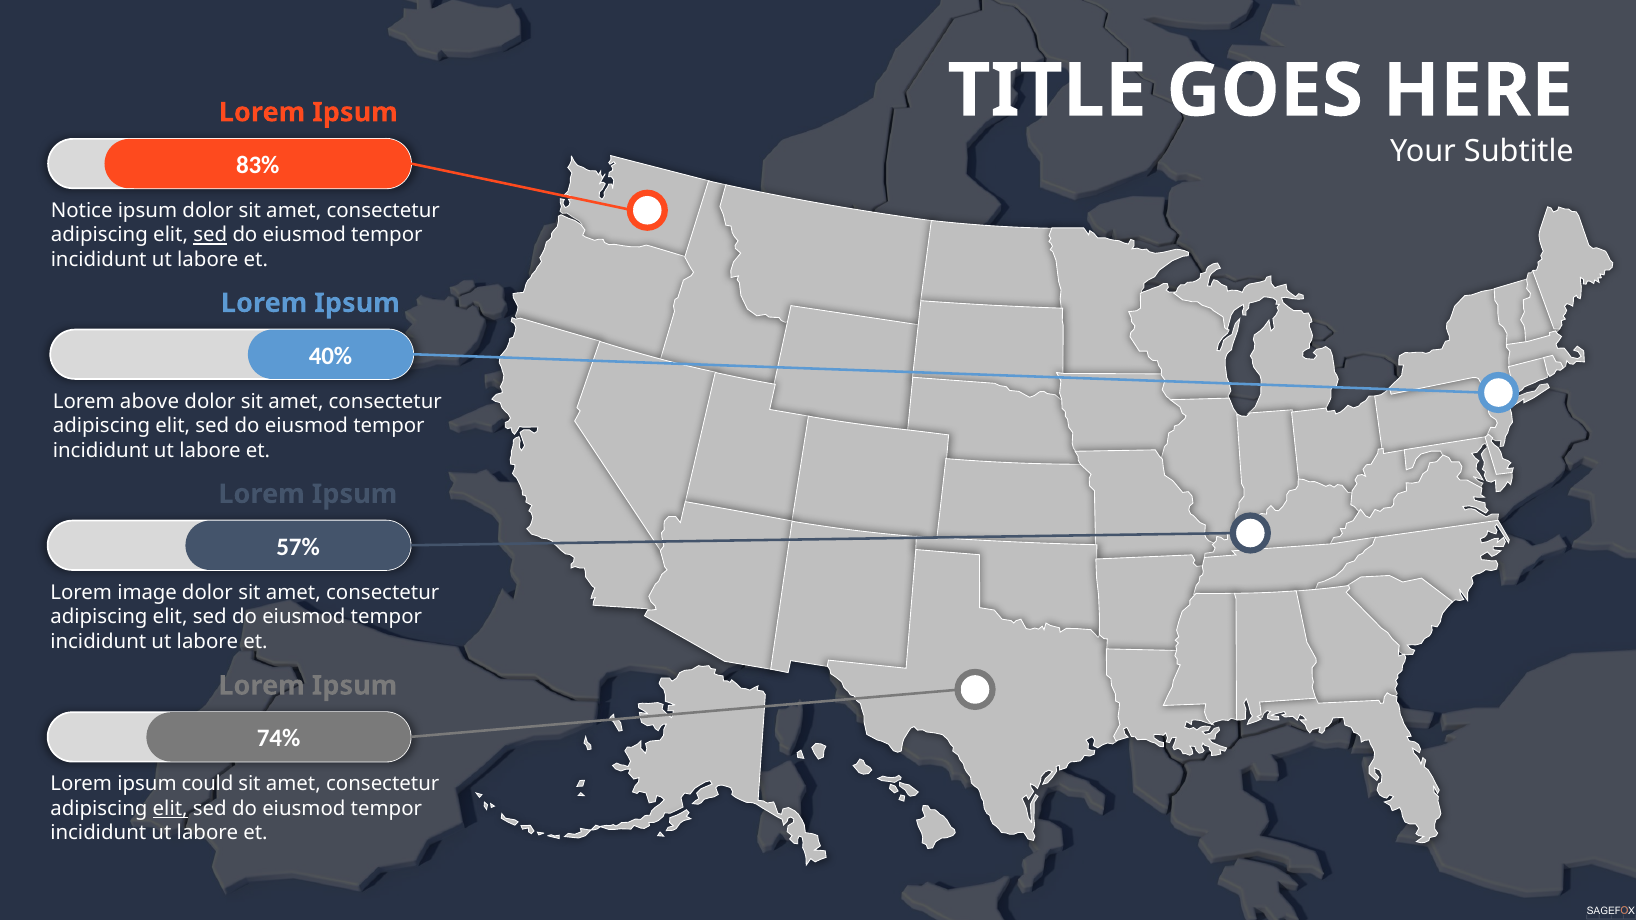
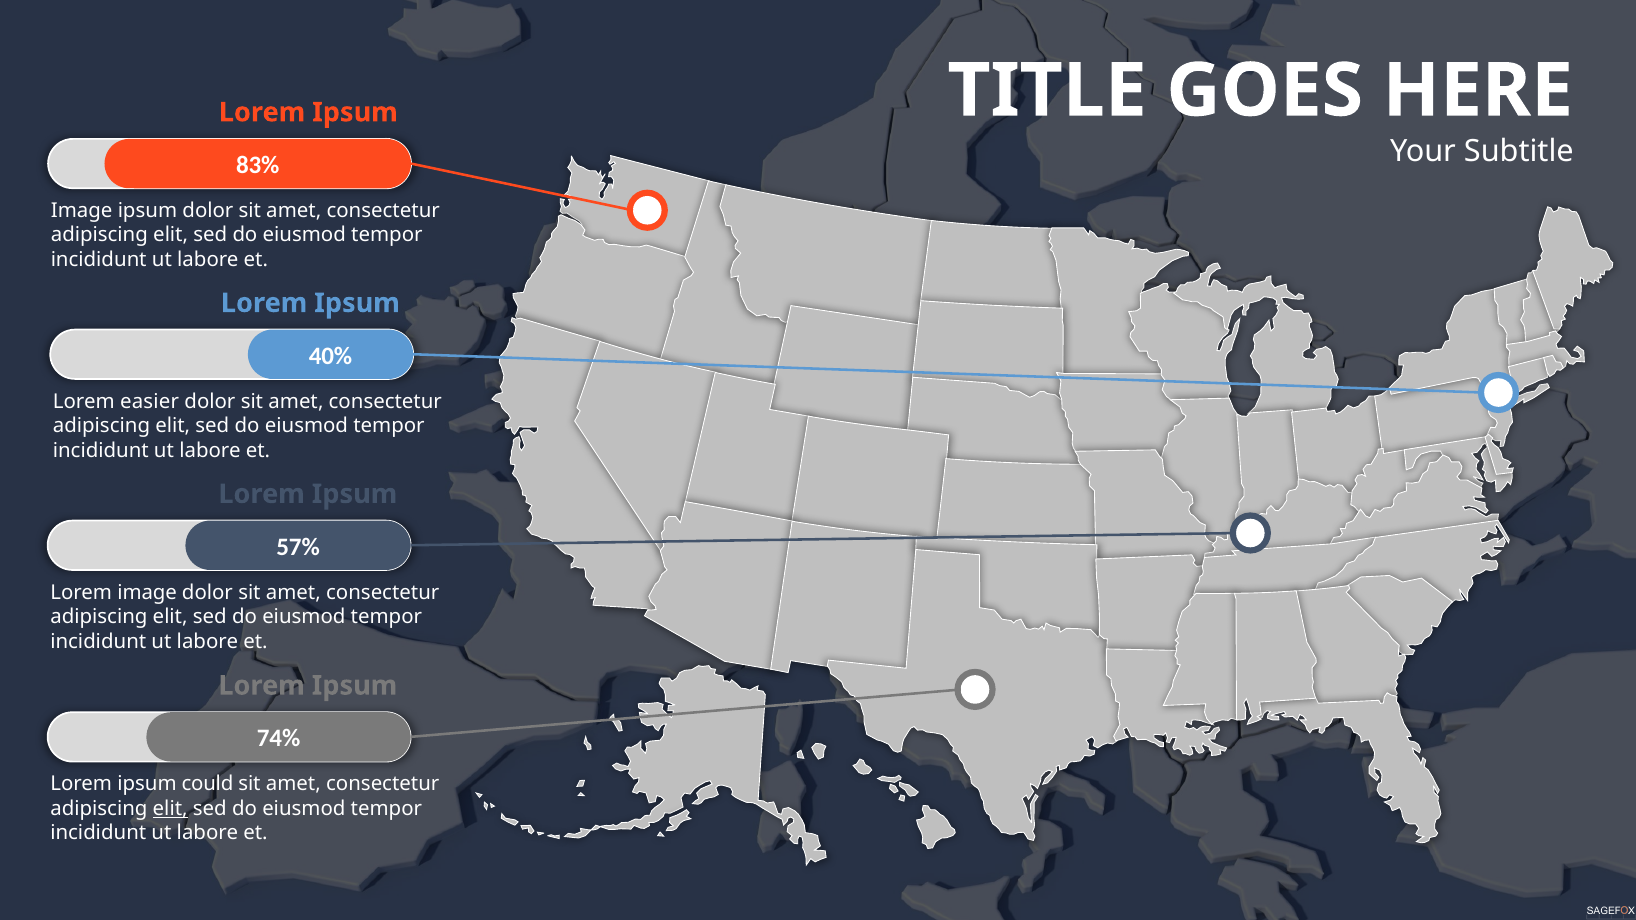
Notice: Notice -> Image (82, 211)
sed underline: present -> none (210, 235)
above: above -> easier (150, 401)
